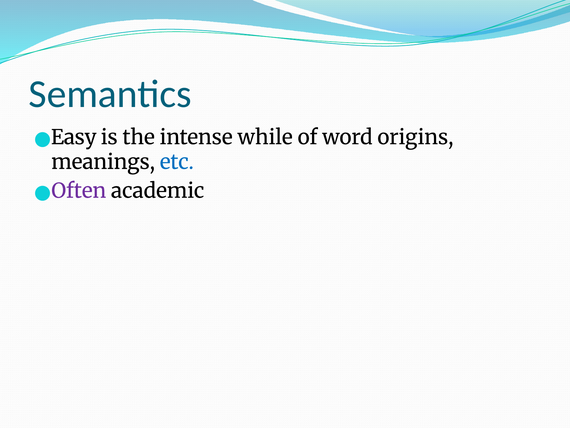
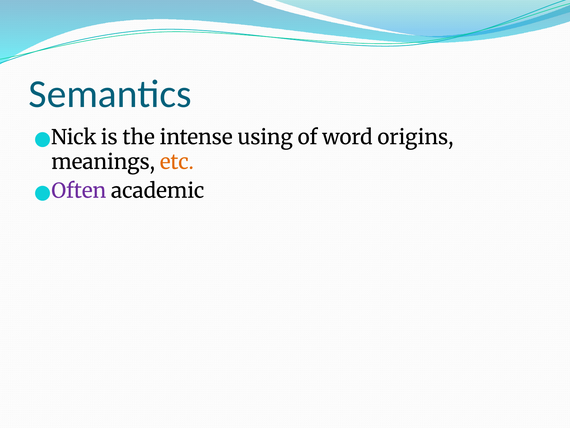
Easy: Easy -> Nick (74, 137)
while: while -> using (265, 137)
etc colour: blue -> orange (177, 162)
